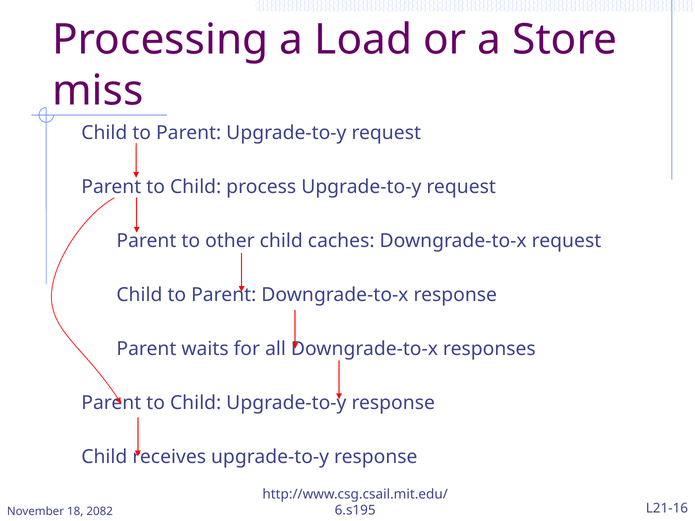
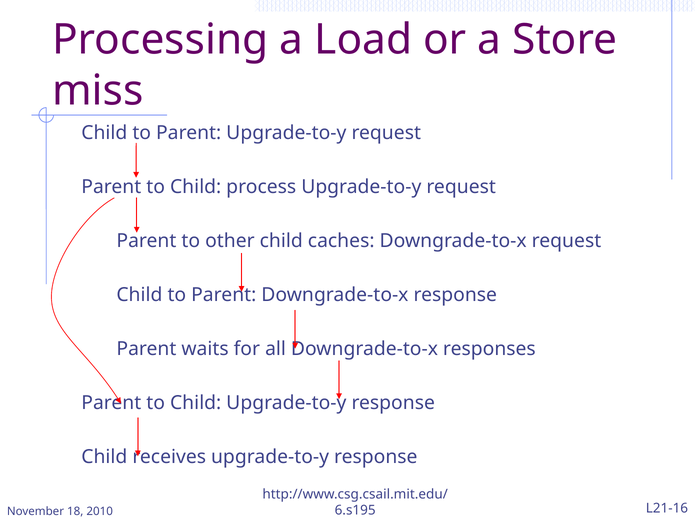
2082: 2082 -> 2010 (100, 512)
